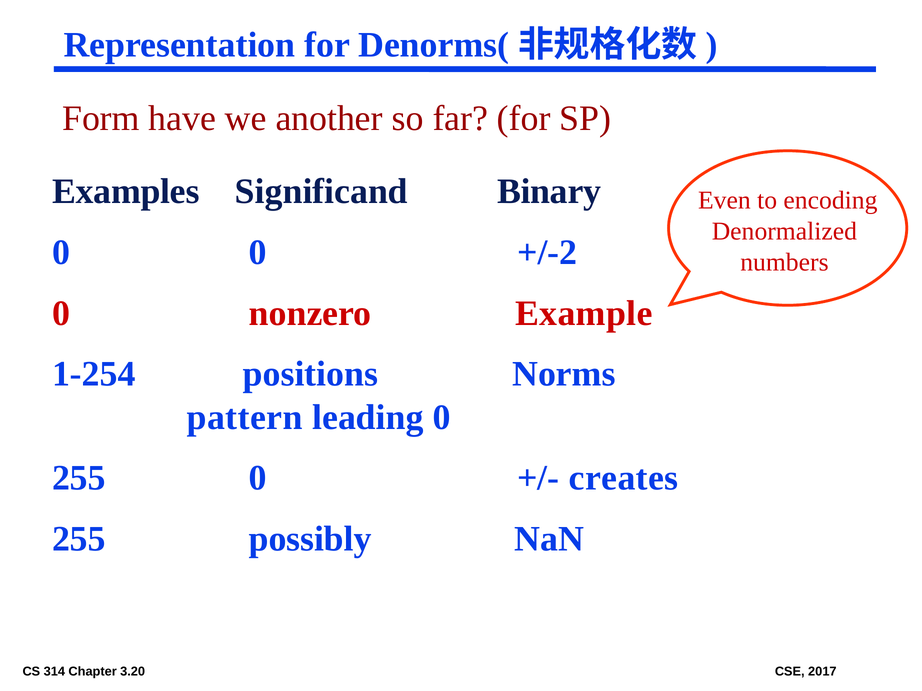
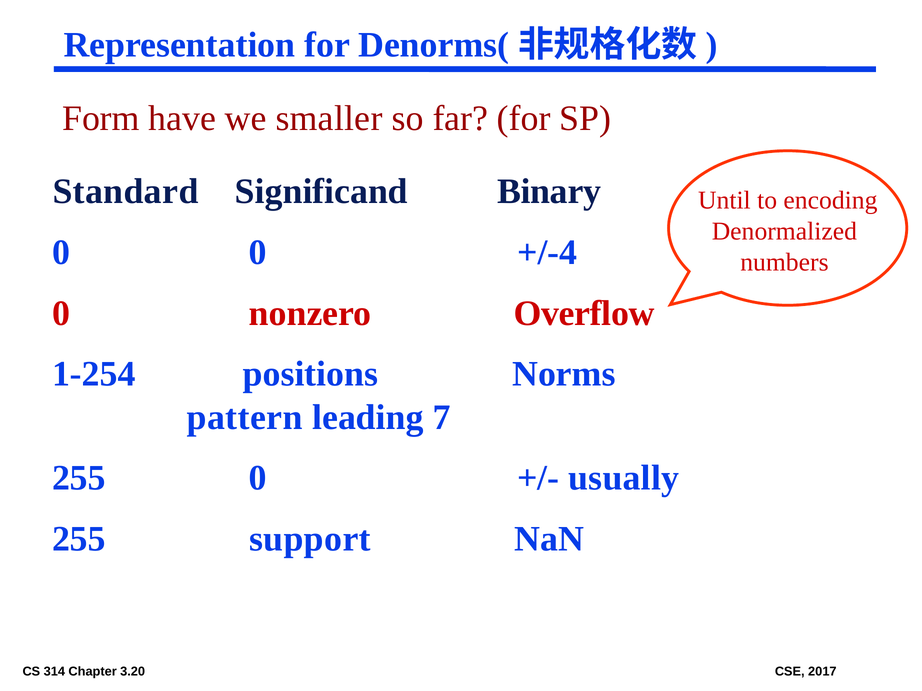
another: another -> smaller (329, 118)
Examples: Examples -> Standard (125, 191)
Even: Even -> Until (724, 200)
+/-2: +/-2 -> +/-4 (547, 252)
Example: Example -> Overflow (584, 313)
leading 0: 0 -> 7 (442, 417)
creates: creates -> usually (624, 478)
possibly: possibly -> support (310, 539)
